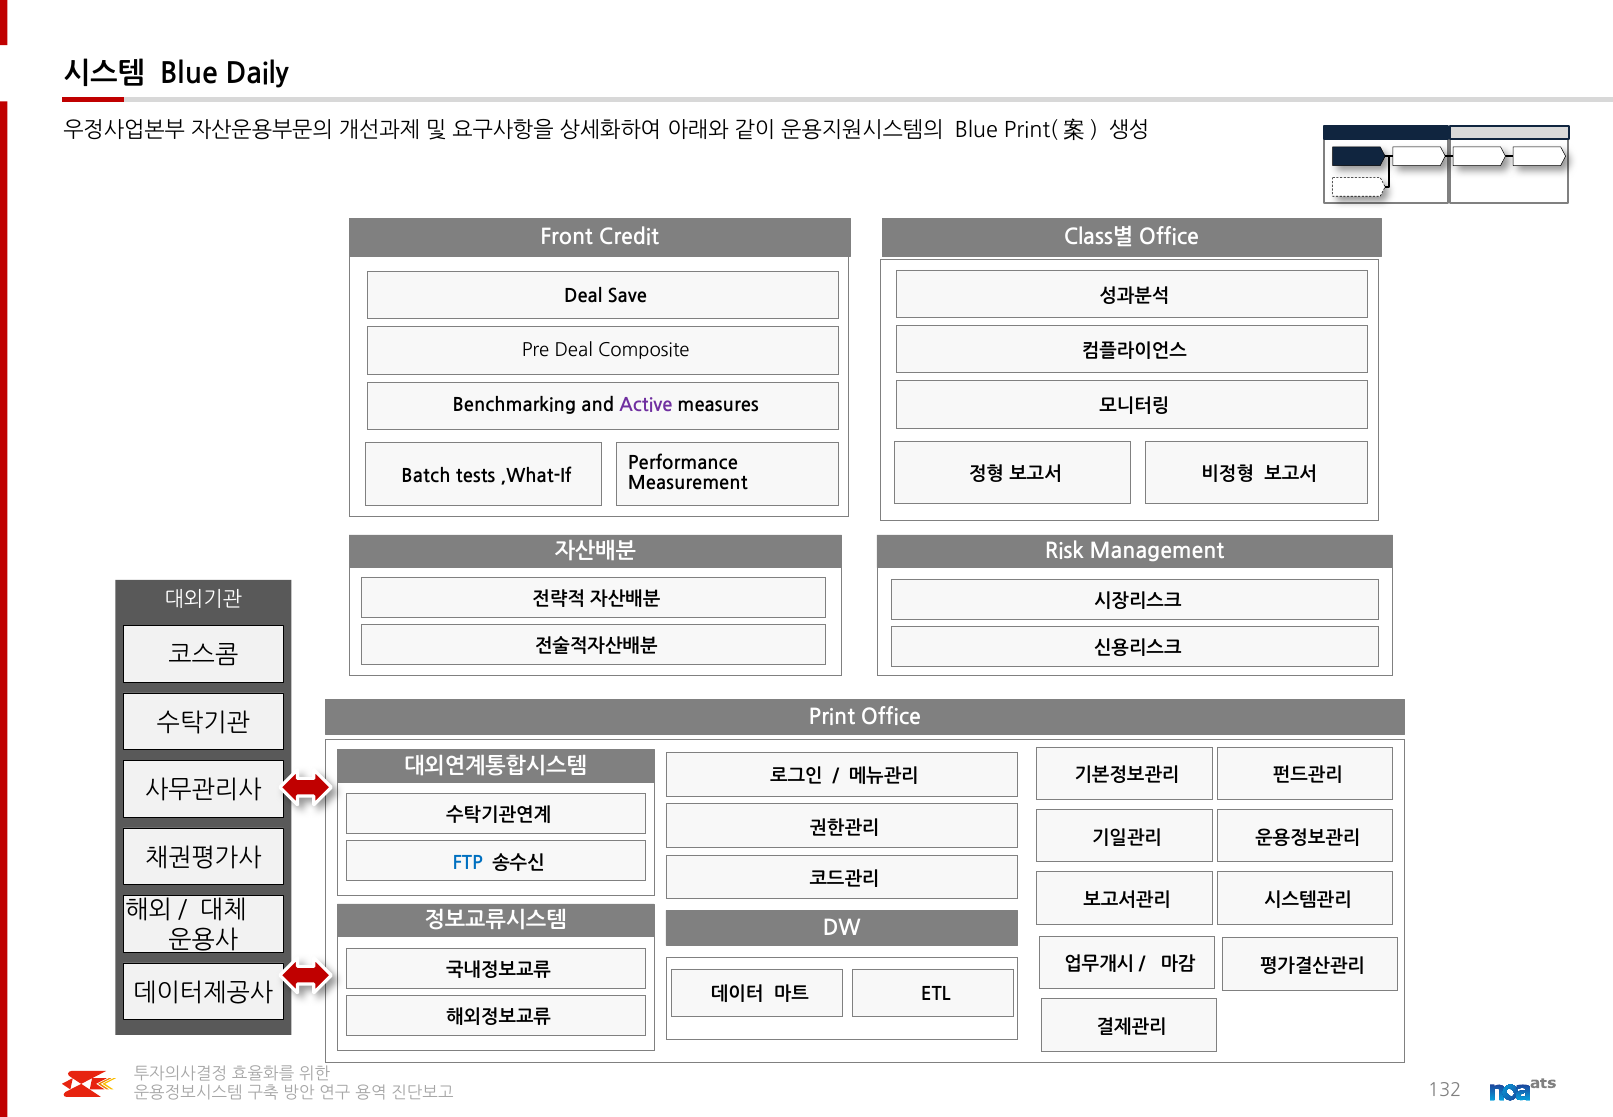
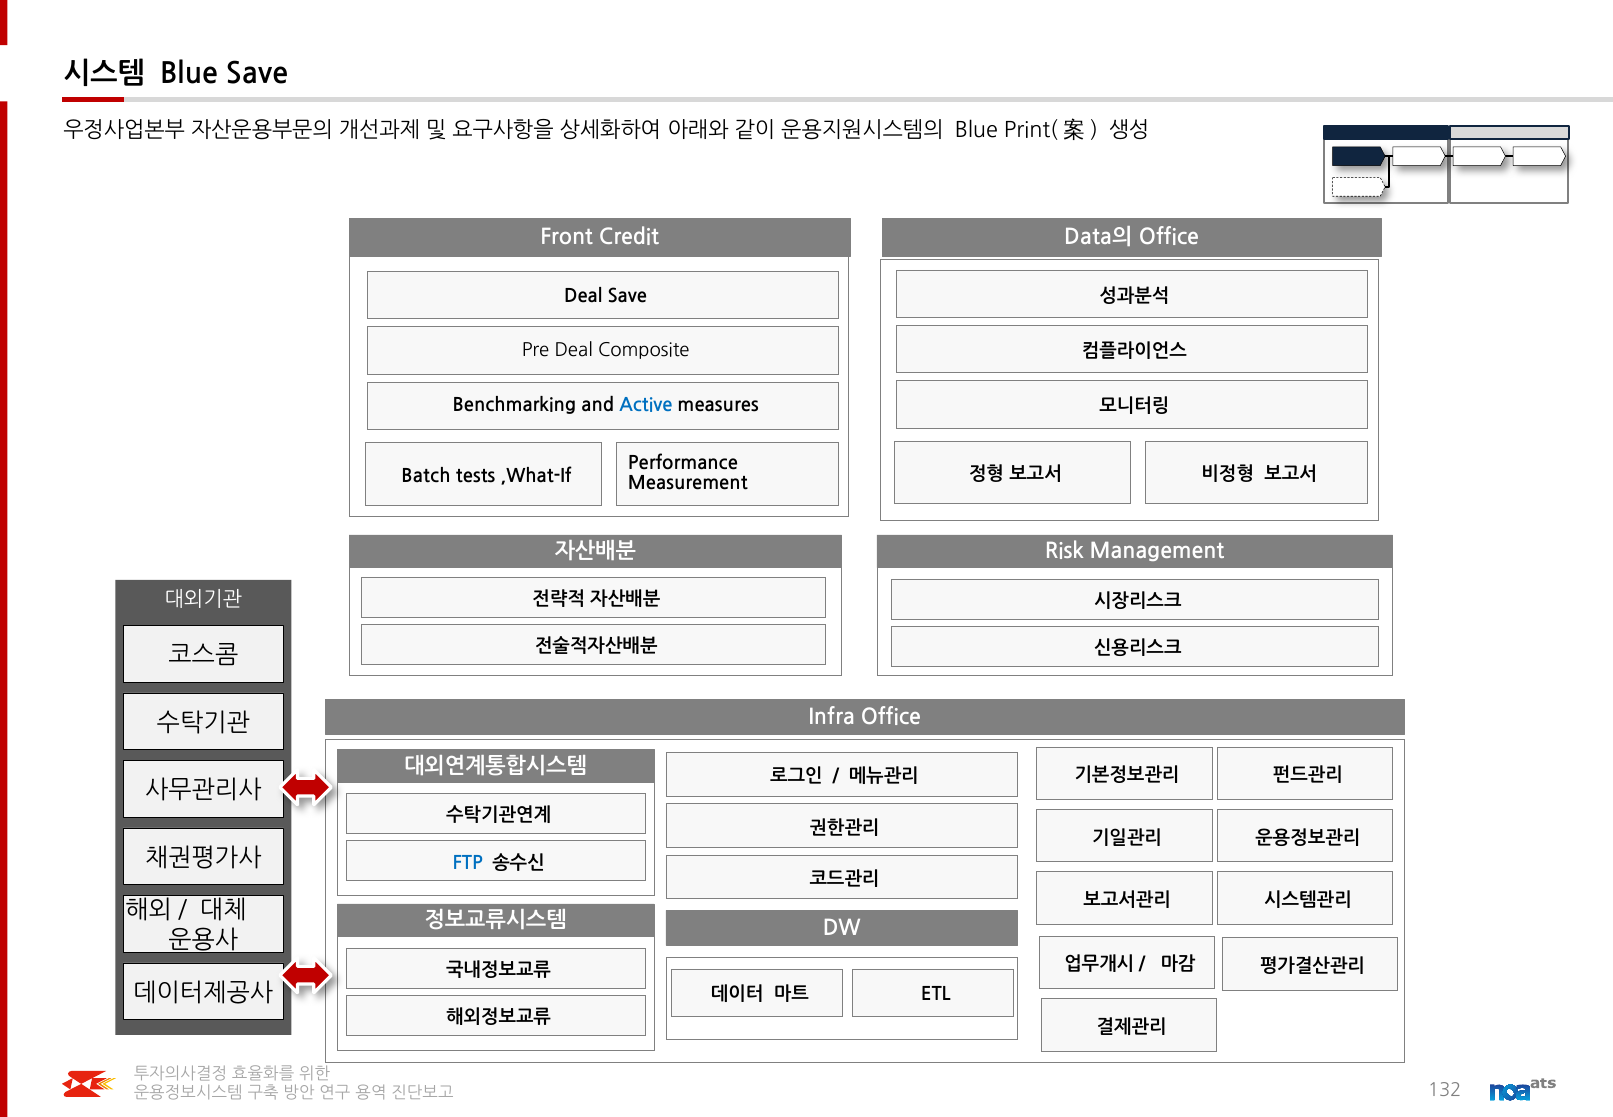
Blue Daily: Daily -> Save (257, 74)
Class별: Class별 -> Data의 (1098, 238)
Active colour: purple -> blue (646, 406)
Print: Print -> Infra (832, 717)
